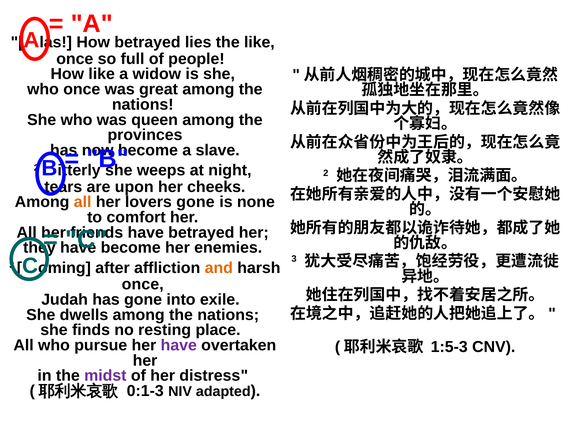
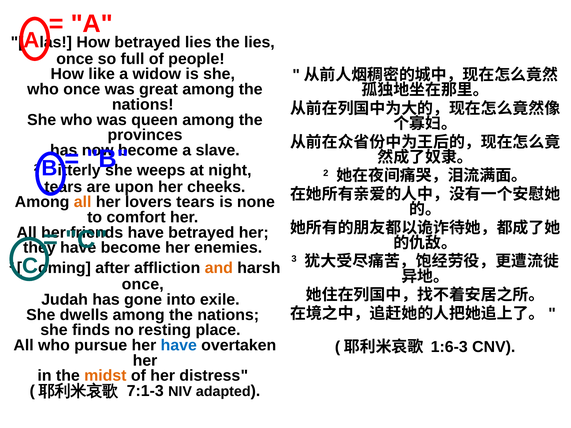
the like: like -> lies (259, 42)
lovers gone: gone -> tears (195, 202)
have colour: purple -> blue (179, 345)
1:5-3: 1:5-3 -> 1:6-3 (449, 347)
midst colour: purple -> orange (105, 376)
0:1-3: 0:1-3 -> 7:1-3 (145, 391)
